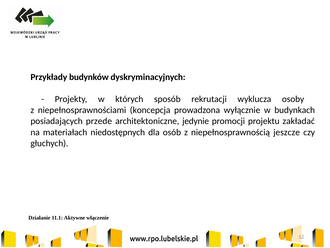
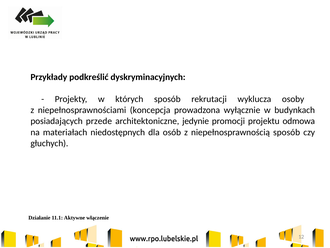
budynków: budynków -> podkreślić (89, 77)
zakładać: zakładać -> odmowa (299, 121)
niepełnosprawnością jeszcze: jeszcze -> sposób (287, 132)
